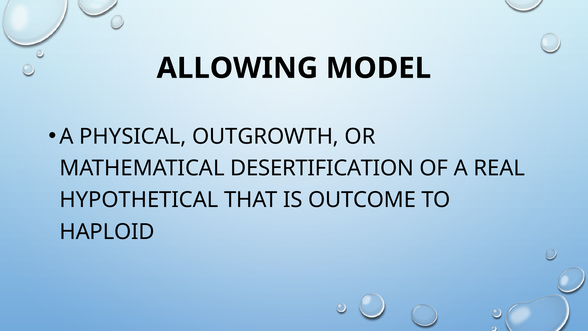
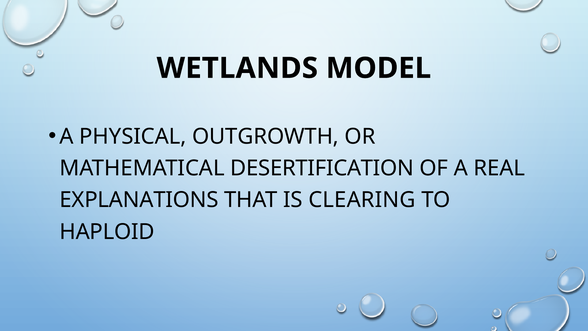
ALLOWING: ALLOWING -> WETLANDS (237, 68)
HYPOTHETICAL: HYPOTHETICAL -> EXPLANATIONS (139, 200)
OUTCOME: OUTCOME -> CLEARING (362, 200)
